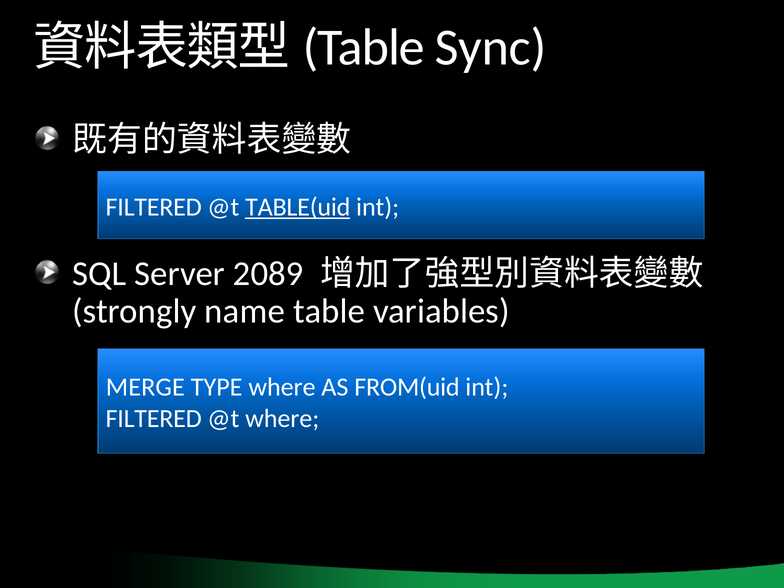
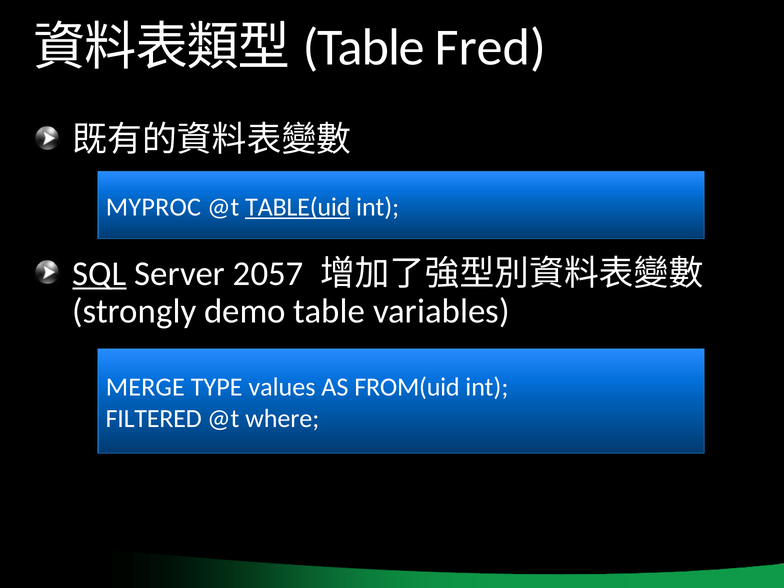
Sync: Sync -> Fred (490, 48)
FILTERED: FILTERED -> MYPROC (153, 207)
SQL underline: none -> present (99, 274)
2089: 2089 -> 2057 (268, 274)
name: name -> demo (245, 311)
TYPE where: where -> values (282, 387)
